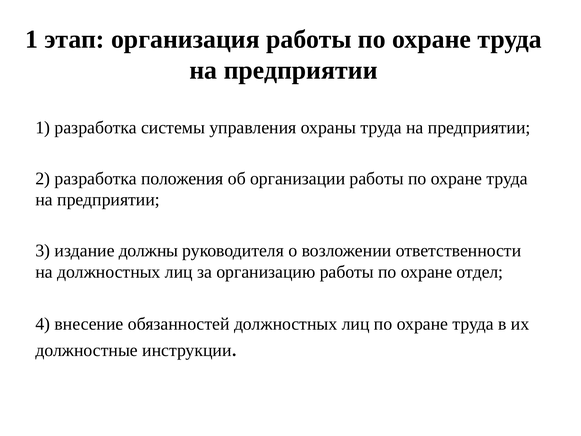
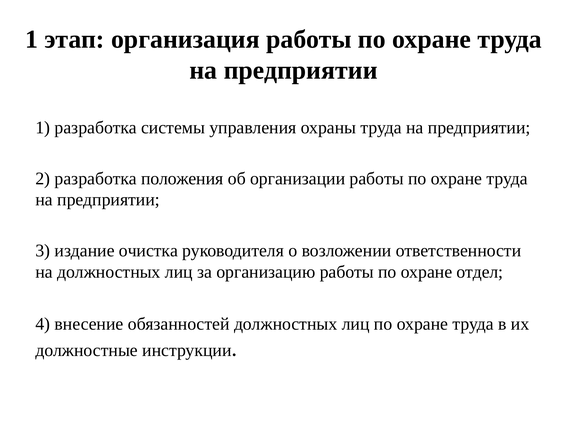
должны: должны -> очистка (148, 251)
